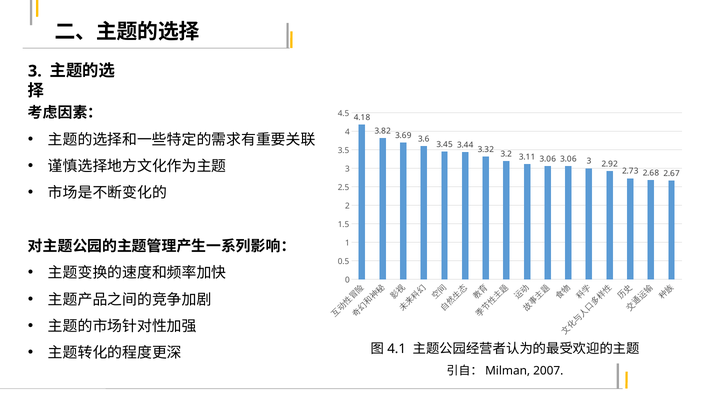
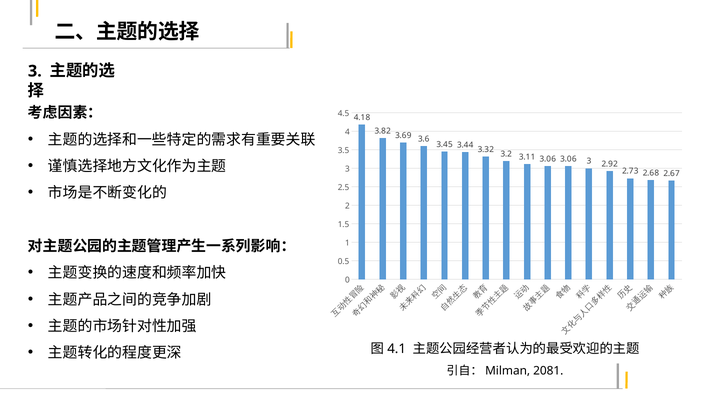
2007: 2007 -> 2081 (548, 371)
